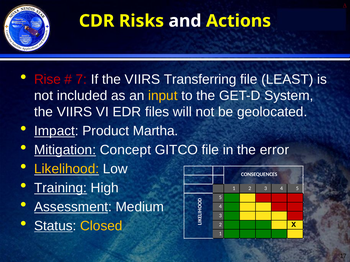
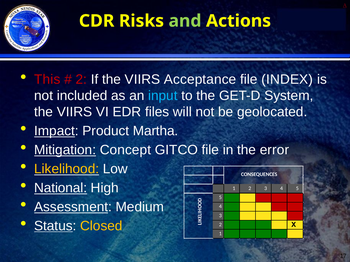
and colour: white -> light green (185, 21)
Rise: Rise -> This (47, 79)
7: 7 -> 2 (81, 79)
Transferring: Transferring -> Acceptance (200, 79)
LEAST: LEAST -> INDEX (287, 79)
input colour: yellow -> light blue (163, 96)
Training: Training -> National (61, 188)
